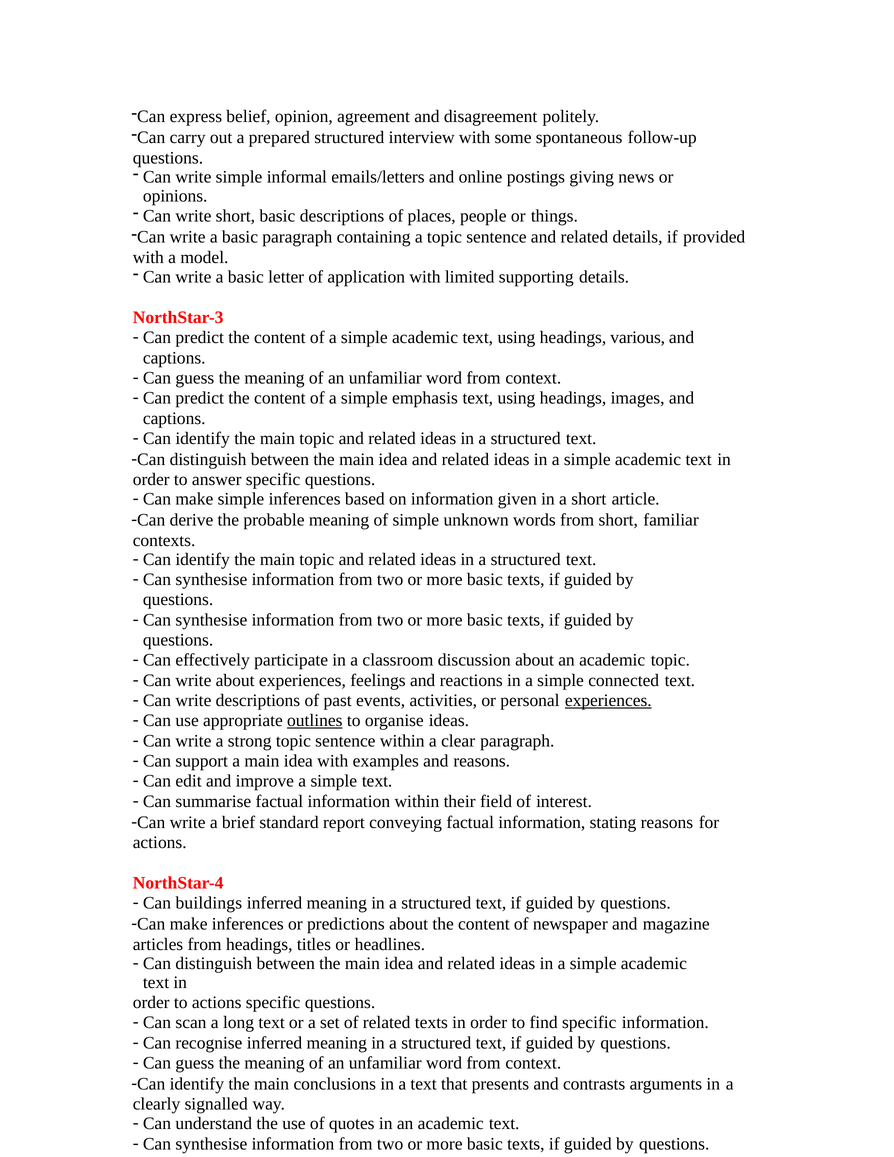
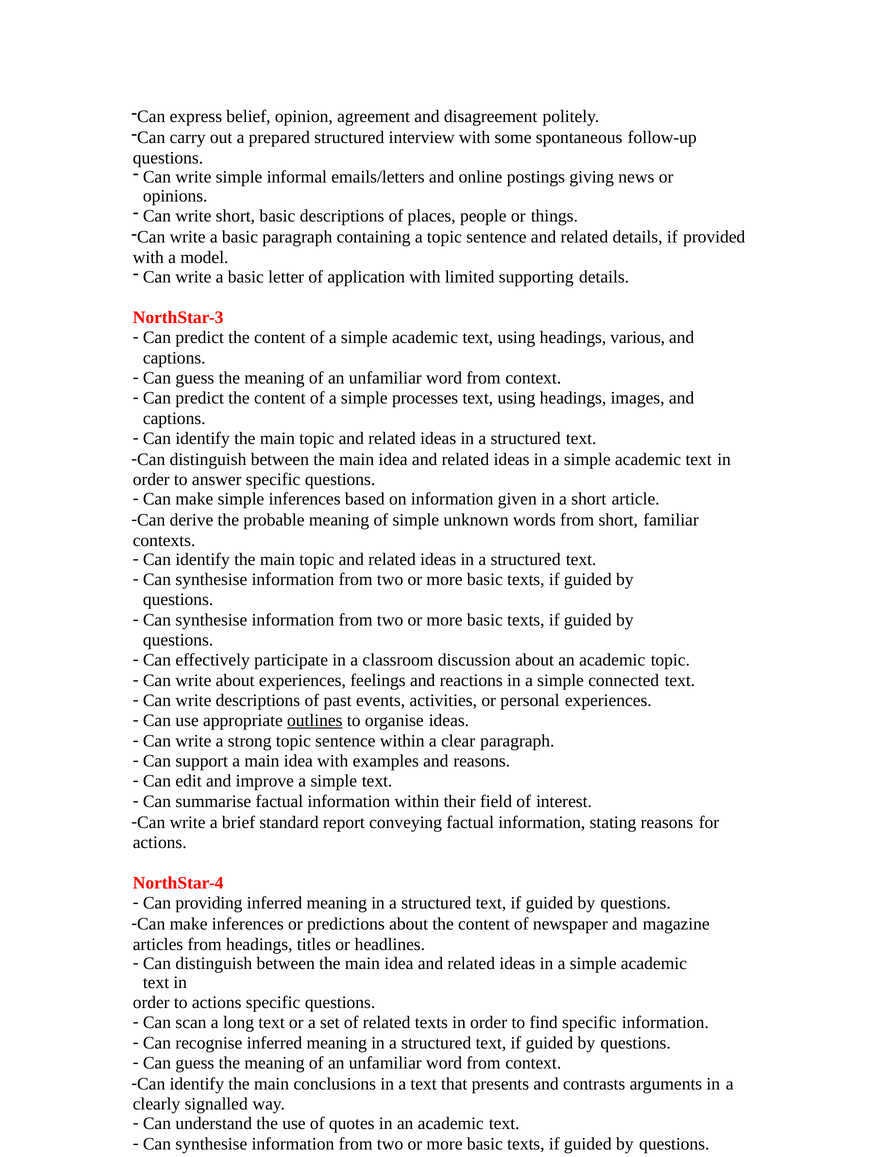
emphasis: emphasis -> processes (425, 398)
experiences underline: present -> none (608, 700)
buildings: buildings -> providing (209, 903)
